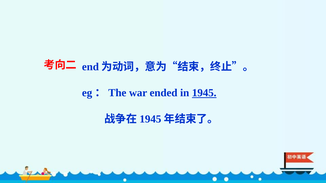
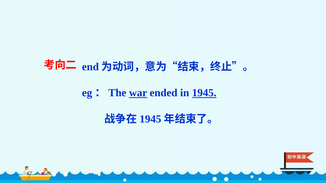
war underline: none -> present (138, 93)
